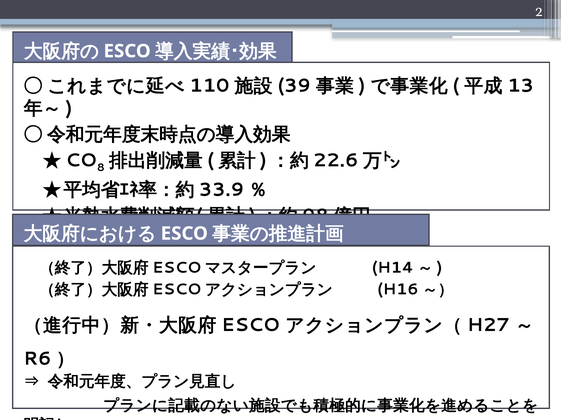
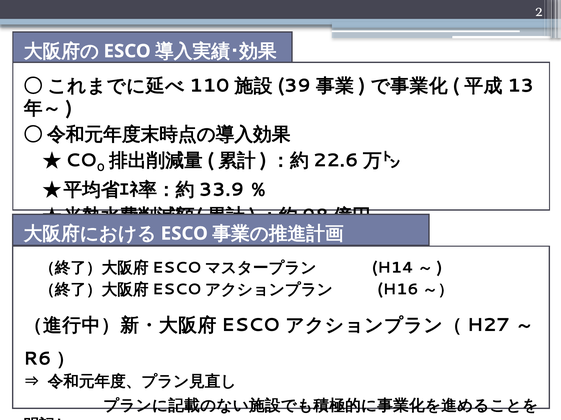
8: 8 -> 0 (101, 168)
